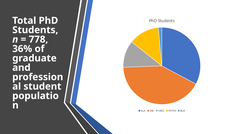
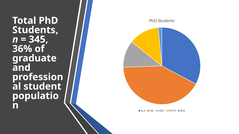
778: 778 -> 345 (38, 40)
